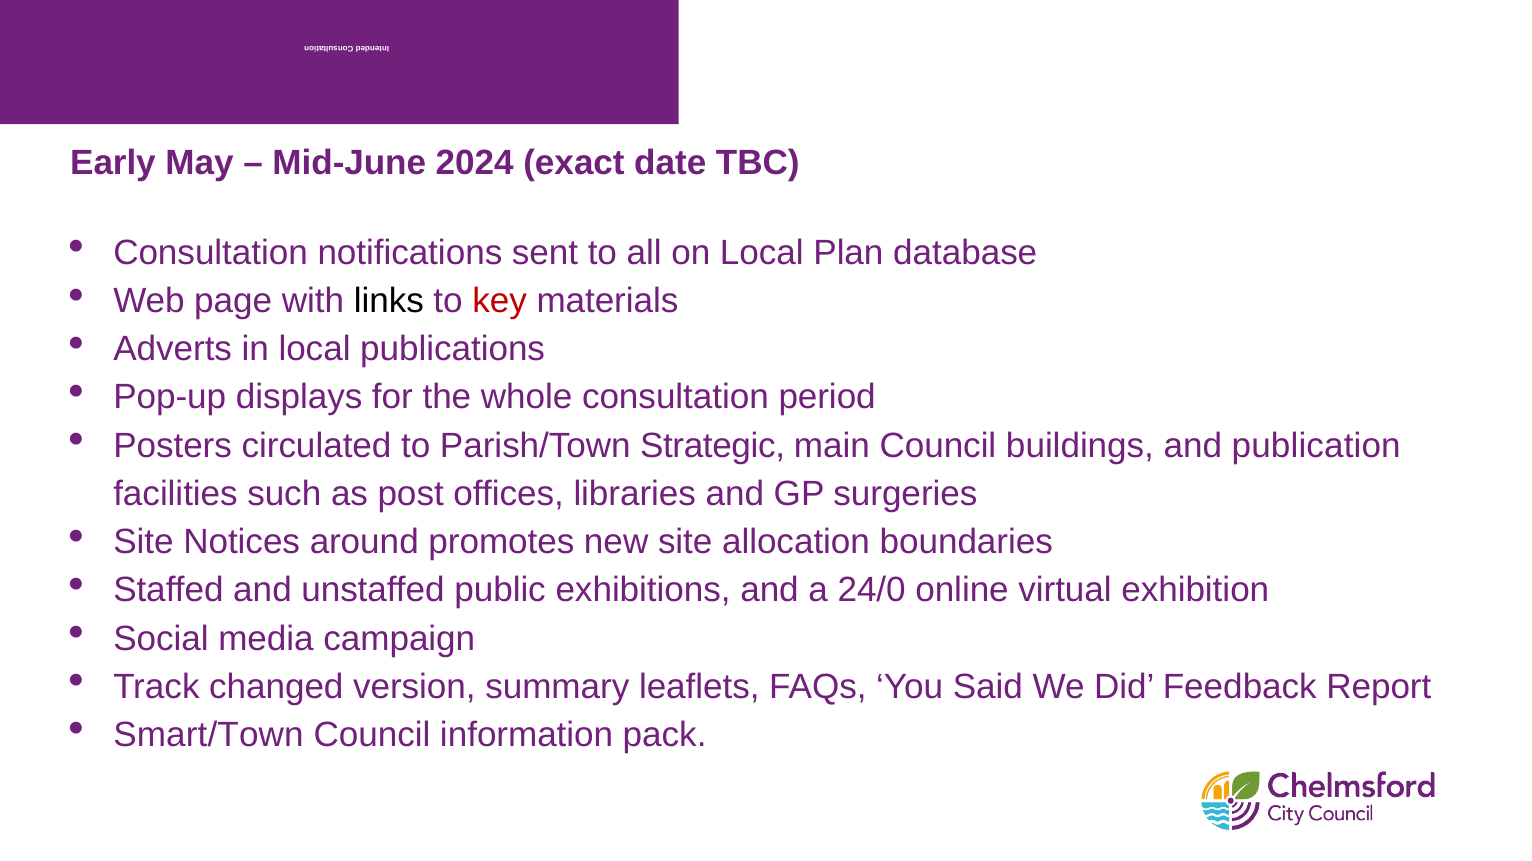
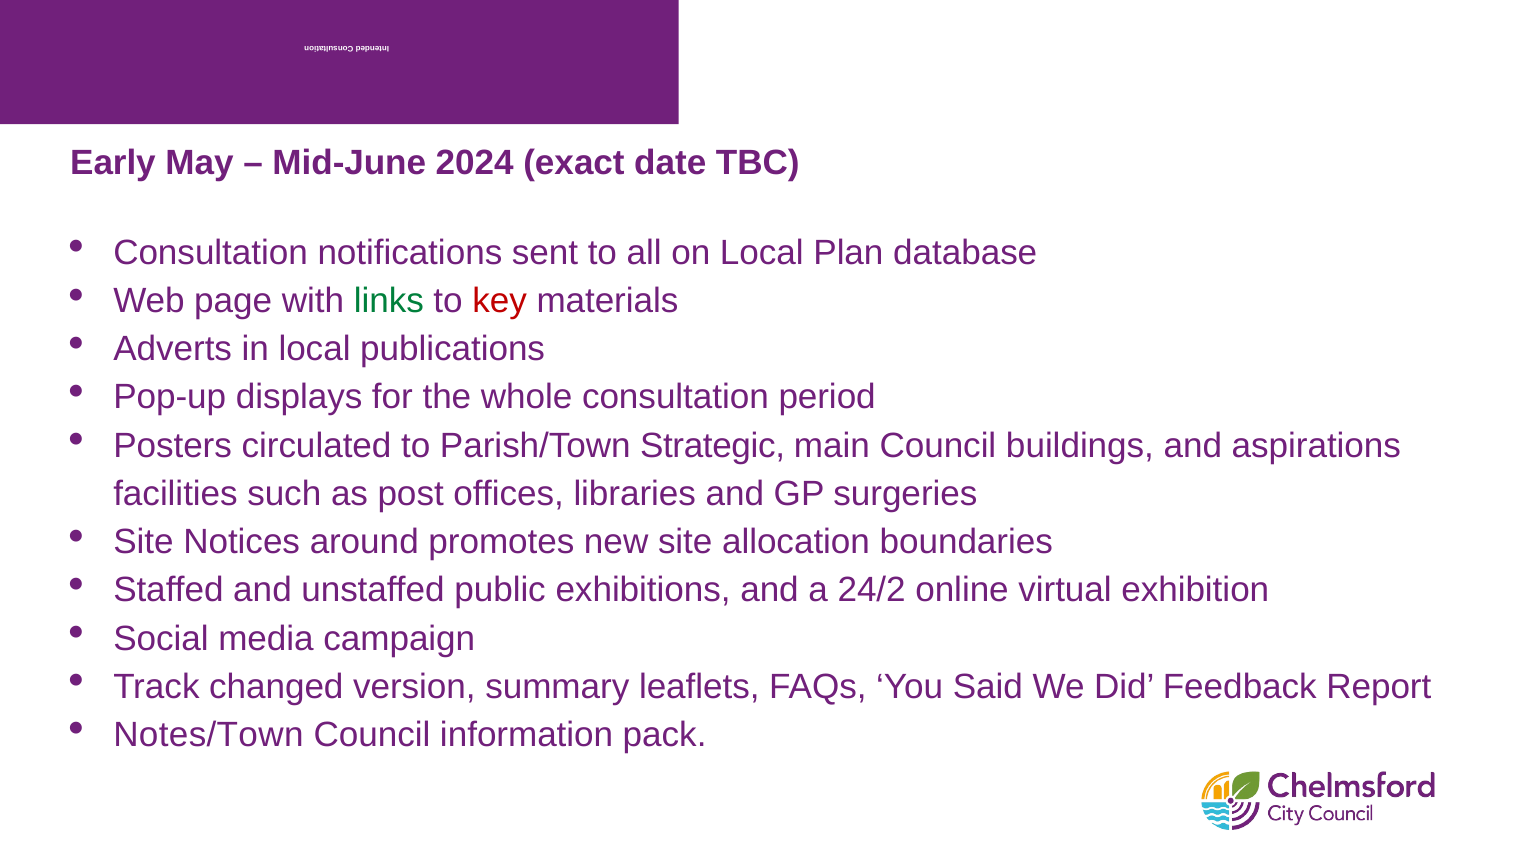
links colour: black -> green (389, 302)
publication: publication -> aspirations (1316, 446)
24/0: 24/0 -> 24/2 (872, 591)
Smart/Town: Smart/Town -> Notes/Town (208, 736)
